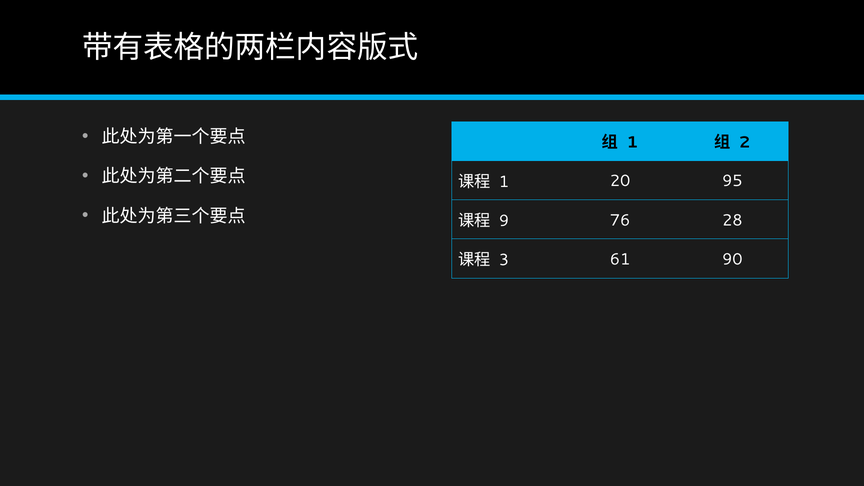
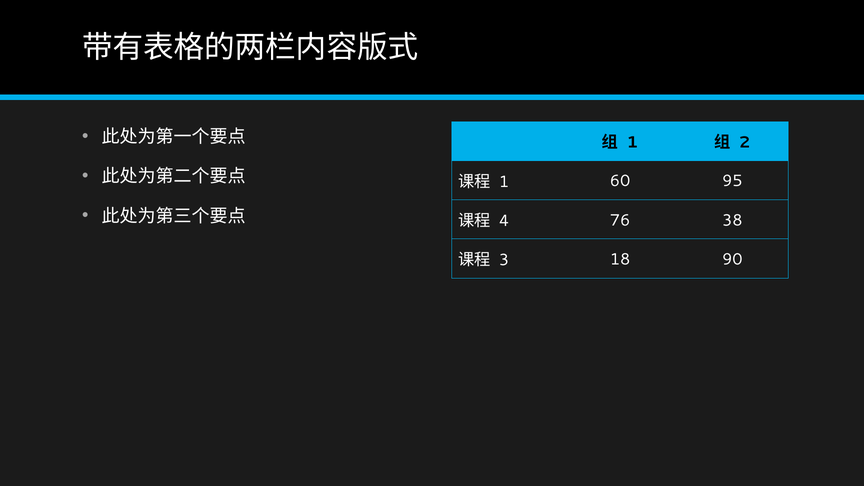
20: 20 -> 60 (620, 181)
9: 9 -> 4 (504, 221)
28: 28 -> 38 (732, 220)
61: 61 -> 18 (620, 259)
